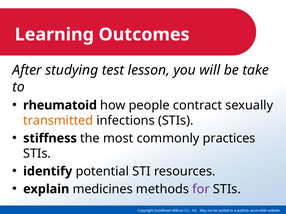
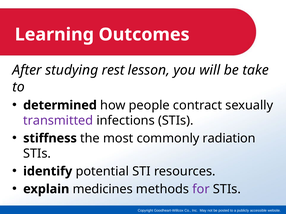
test: test -> rest (113, 70)
rheumatoid: rheumatoid -> determined (60, 105)
transmitted colour: orange -> purple (58, 121)
practices: practices -> radiation (229, 139)
